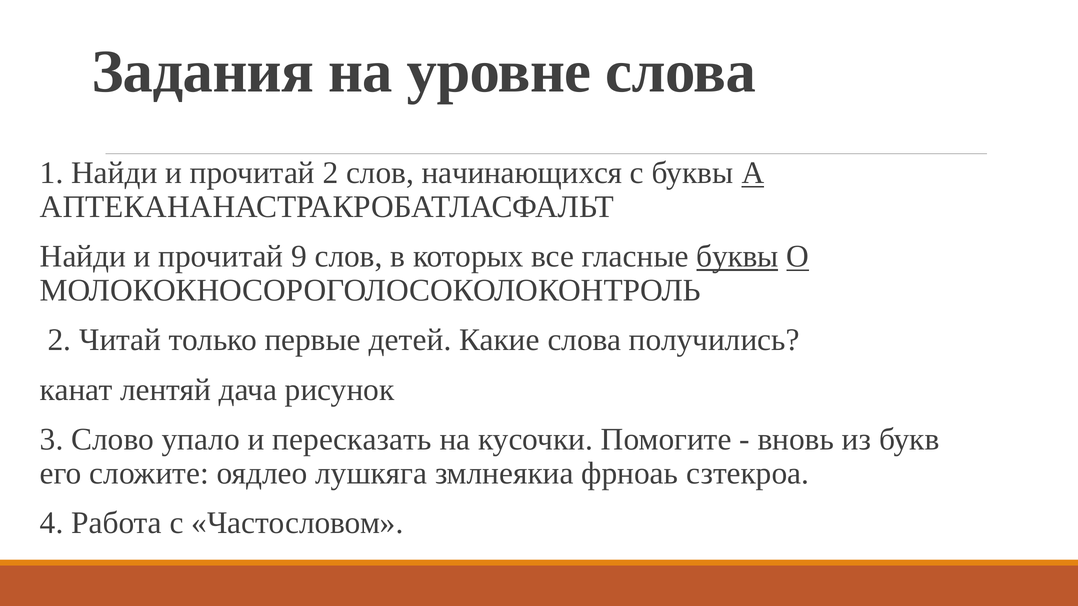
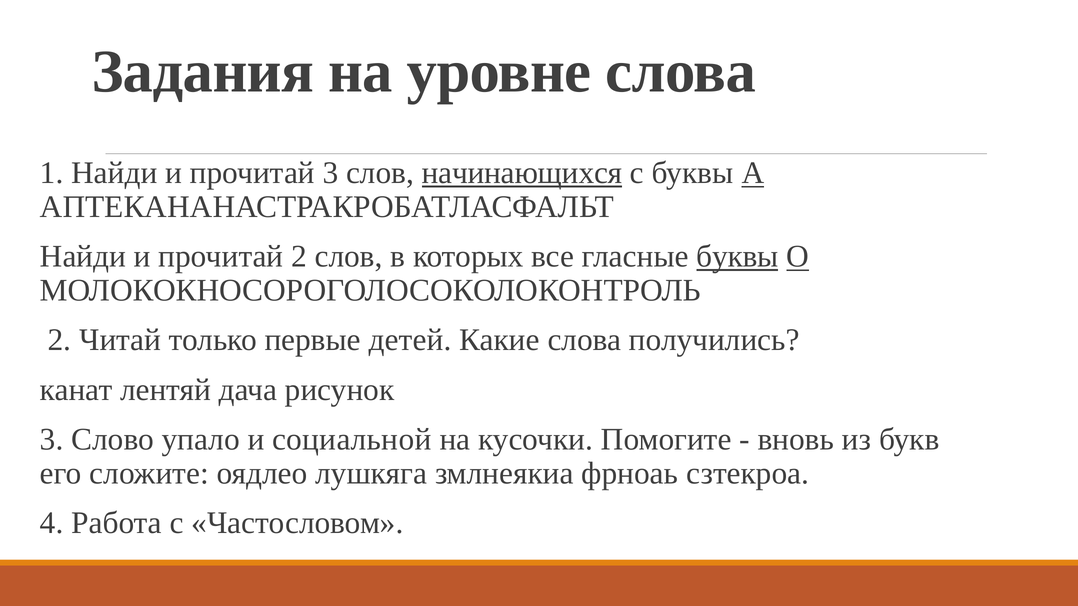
прочитай 2: 2 -> 3 (330, 173)
начинающихся underline: none -> present (522, 173)
прочитай 9: 9 -> 2 (299, 257)
пересказать: пересказать -> социальной (352, 440)
